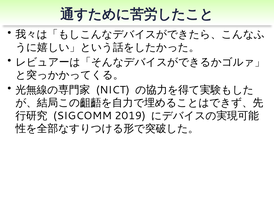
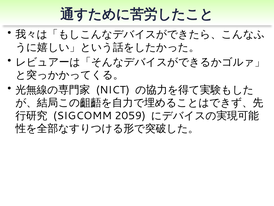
2019: 2019 -> 2059 (130, 115)
